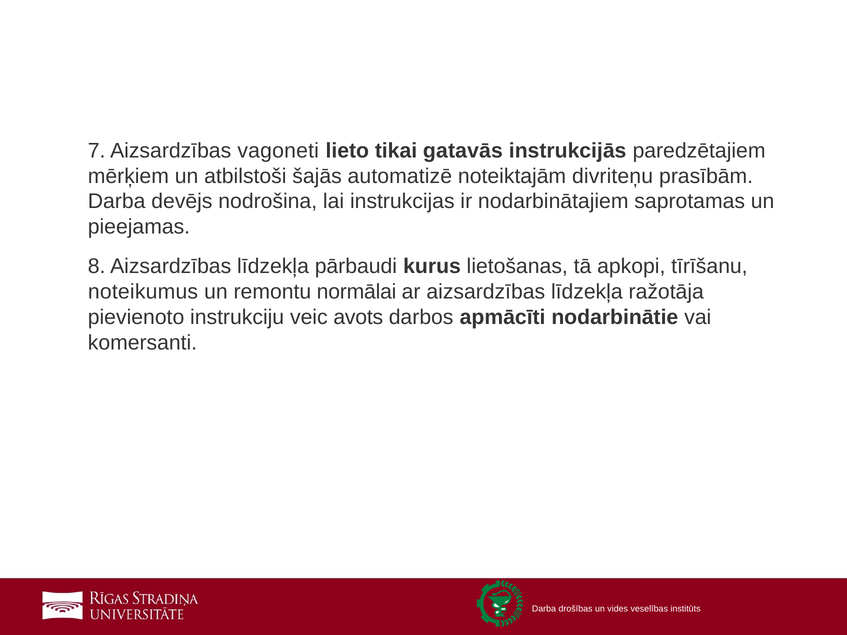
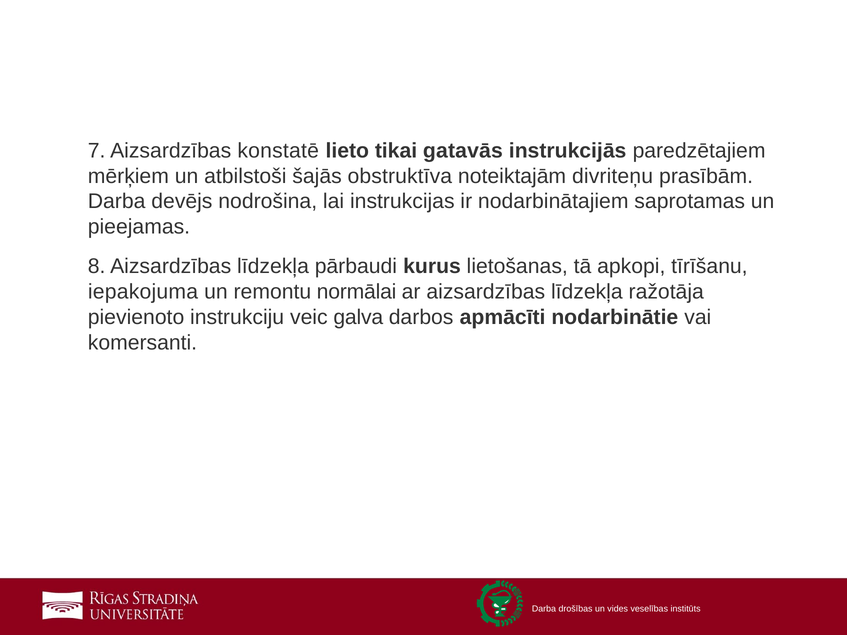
vagoneti: vagoneti -> konstatē (278, 151)
automatizē: automatizē -> obstruktīva (400, 176)
noteikumus: noteikumus -> iepakojuma (143, 292)
avots: avots -> galva (358, 317)
